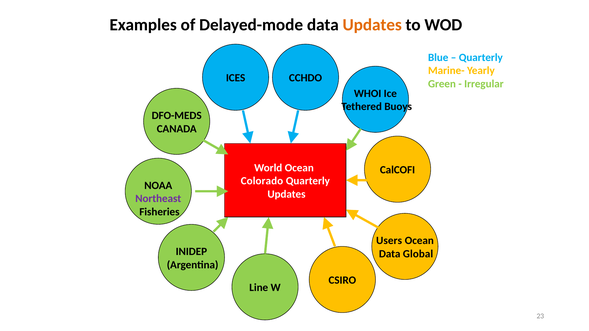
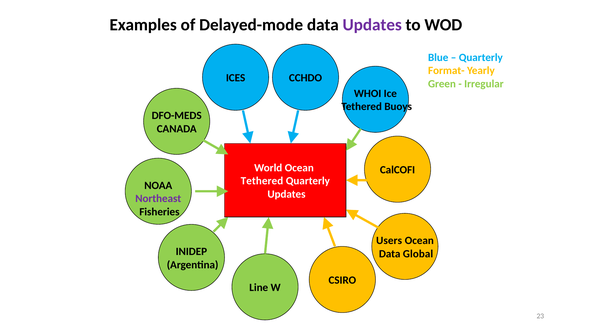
Updates colour: orange -> purple (372, 25)
Marine-: Marine- -> Format- (446, 71)
Colorado: Colorado -> Tethered (262, 181)
